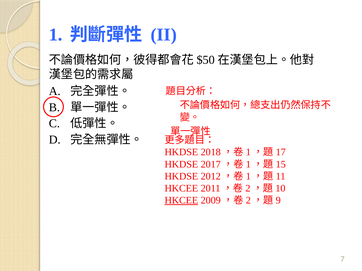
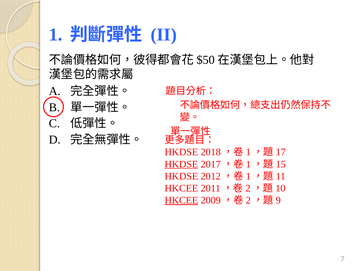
HKDSE underline: none -> present (181, 165)
